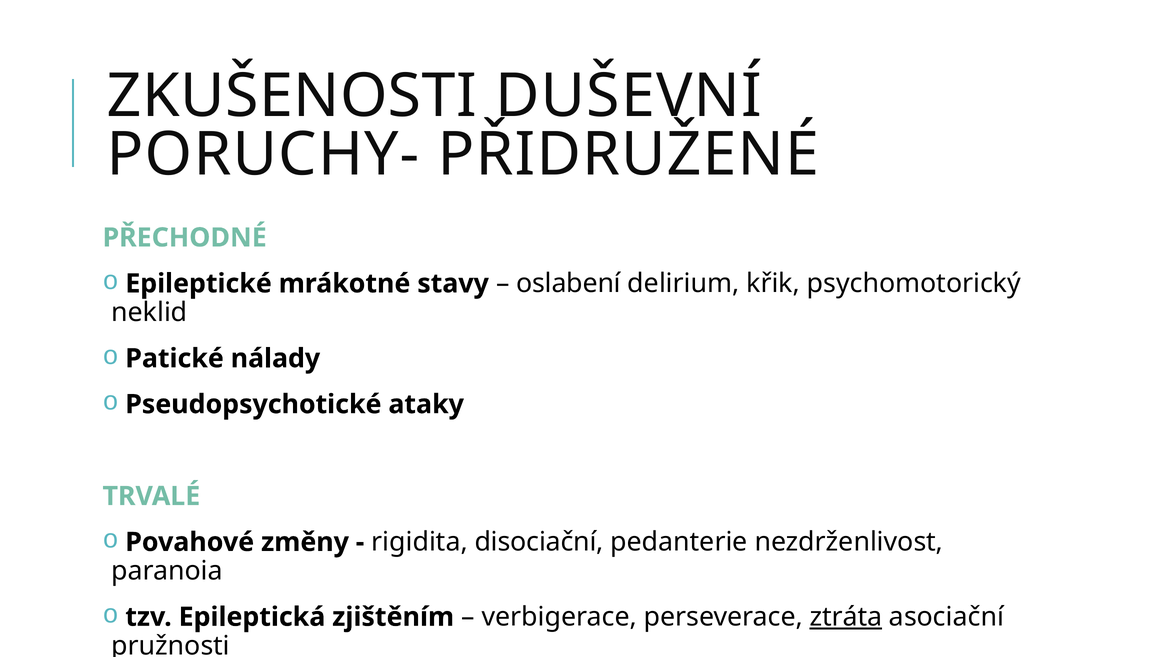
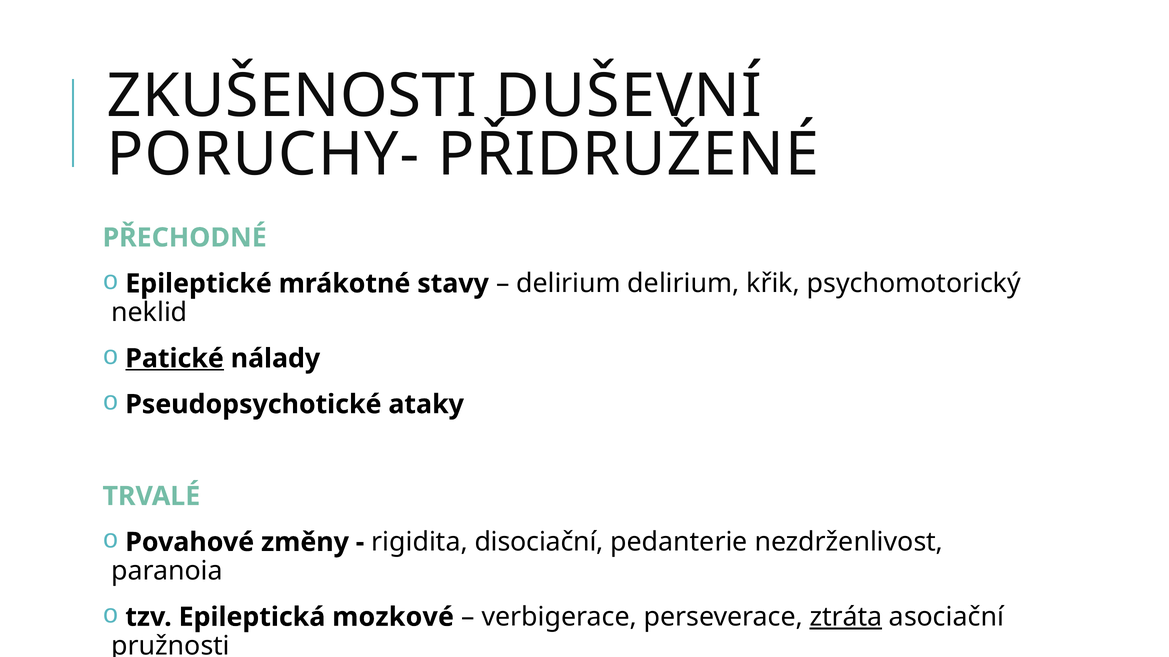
oslabení: oslabení -> delirium (568, 284)
Patické underline: none -> present (175, 359)
zjištěním: zjištěním -> mozkové (393, 618)
